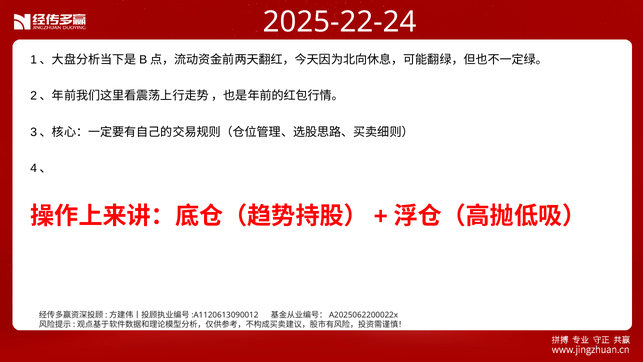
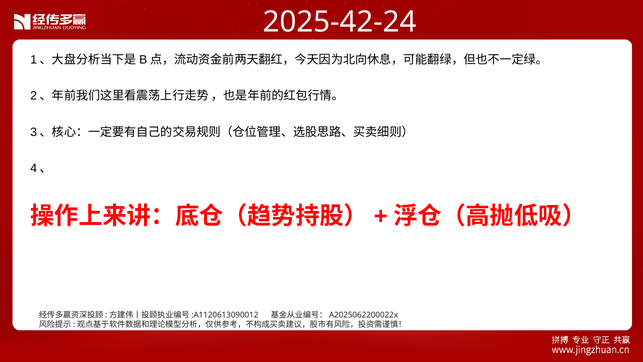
2025-22-24: 2025-22-24 -> 2025-42-24 (340, 22)
